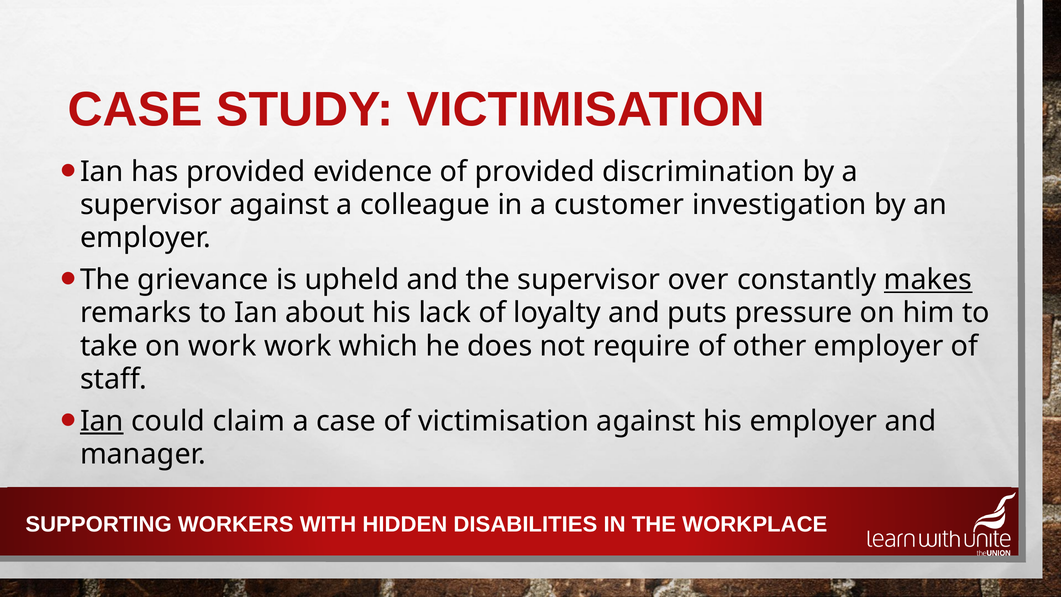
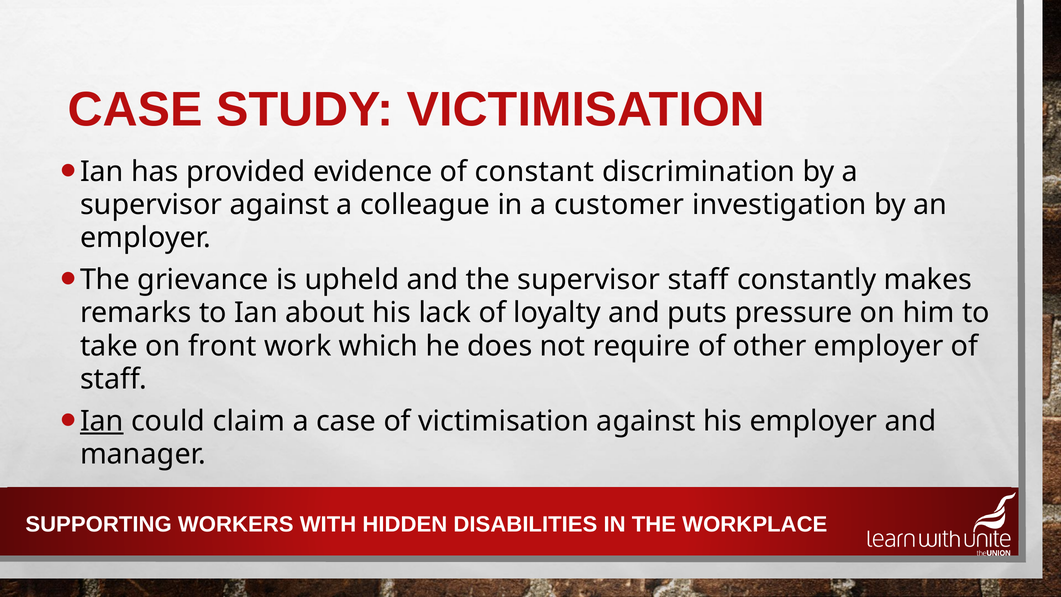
of provided: provided -> constant (535, 172)
supervisor over: over -> staff (698, 280)
makes underline: present -> none (928, 280)
on work: work -> front (222, 346)
